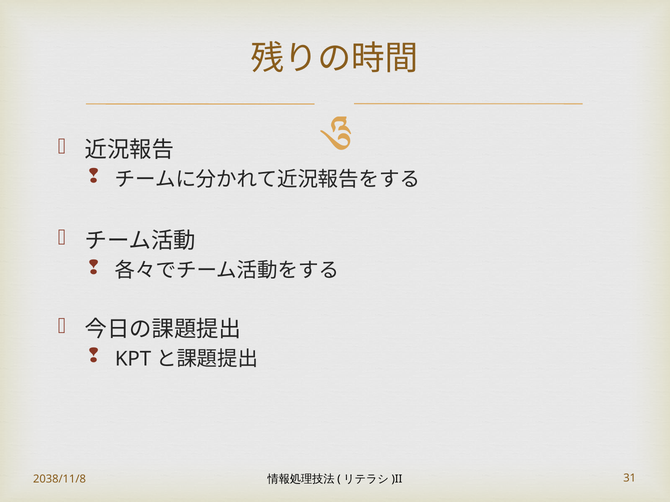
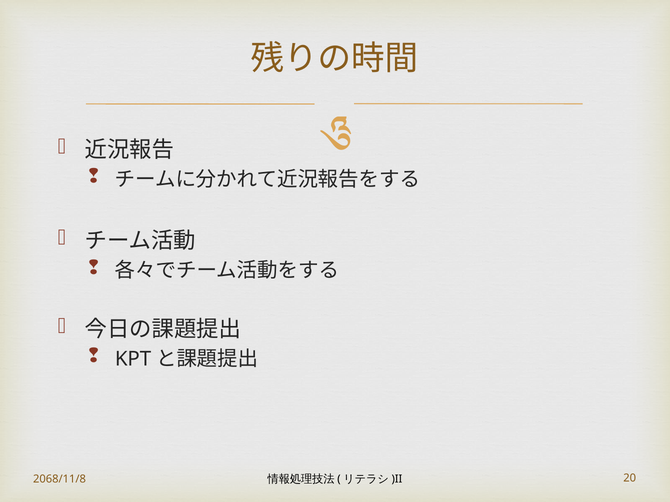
2038/11/8: 2038/11/8 -> 2068/11/8 (60, 480)
31: 31 -> 20 (630, 479)
